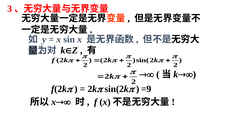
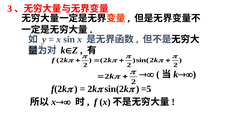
=9: =9 -> =5 (146, 89)
